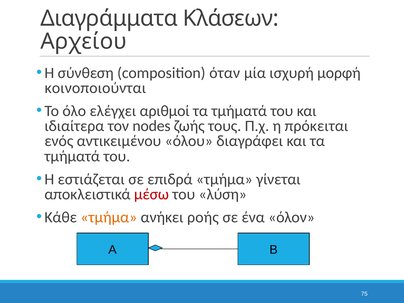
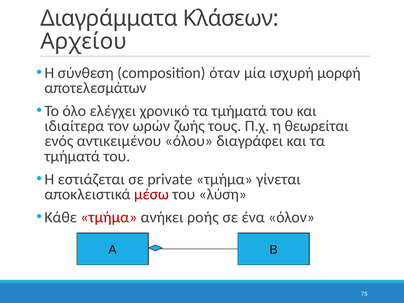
κοινοποιούνται: κοινοποιούνται -> αποτελεσμάτων (95, 88)
αριθμοί: αριθμοί -> χρονικό (165, 111)
nodes: nodes -> ωρών (151, 126)
πρόκειται: πρόκειται -> θεωρείται (317, 126)
επιδρά: επιδρά -> private (170, 179)
τμήμα colour: orange -> red (109, 217)
